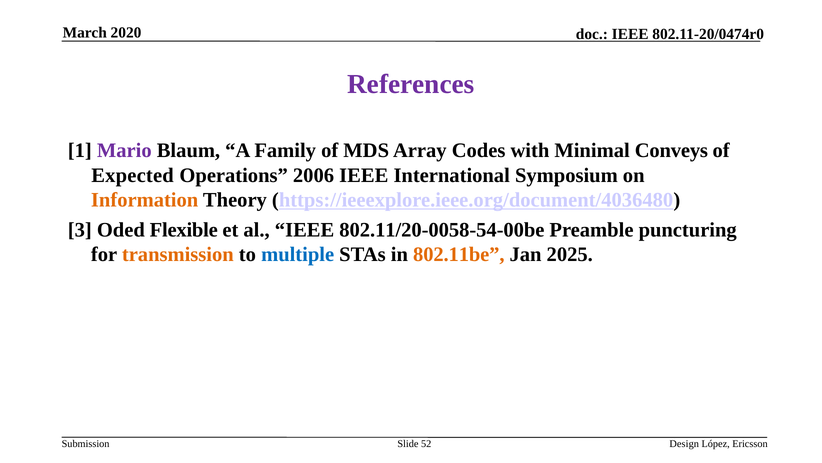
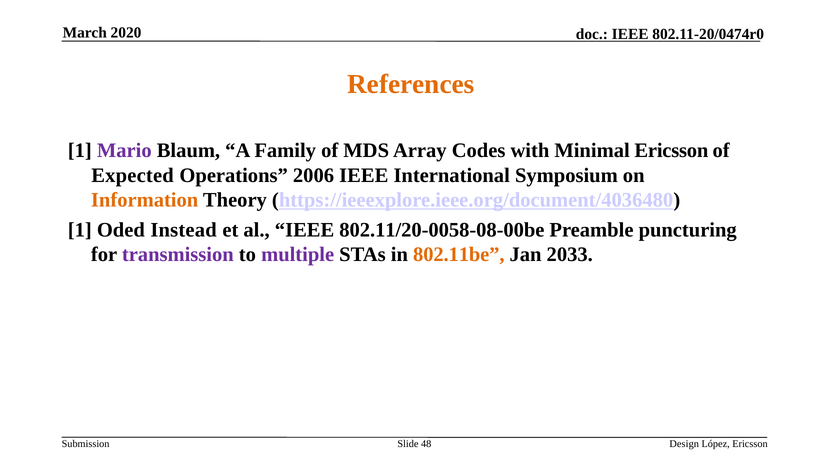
References colour: purple -> orange (411, 84)
Minimal Conveys: Conveys -> Ericsson (671, 150)
3: 3 -> 1 (80, 230)
Flexible: Flexible -> Instead (184, 230)
802.11/20-0058-54-00be: 802.11/20-0058-54-00be -> 802.11/20-0058-08-00be (442, 230)
transmission colour: orange -> purple (178, 254)
multiple colour: blue -> purple (298, 254)
2025: 2025 -> 2033 (570, 254)
52: 52 -> 48 (426, 443)
